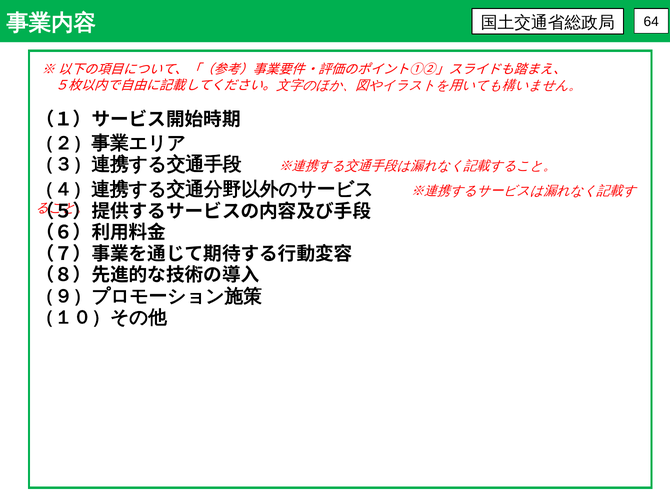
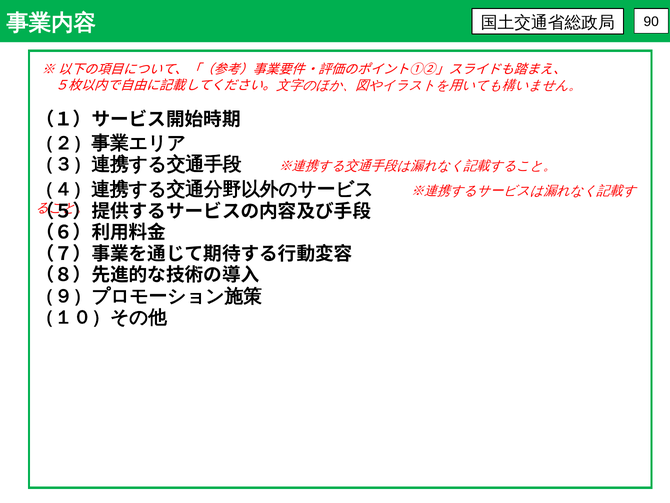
64: 64 -> 90 (651, 22)
